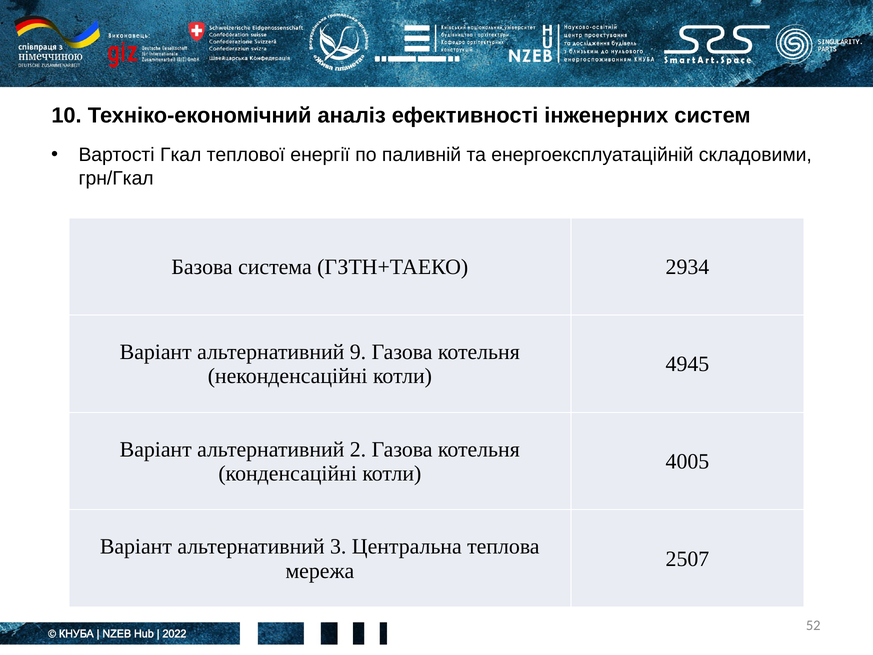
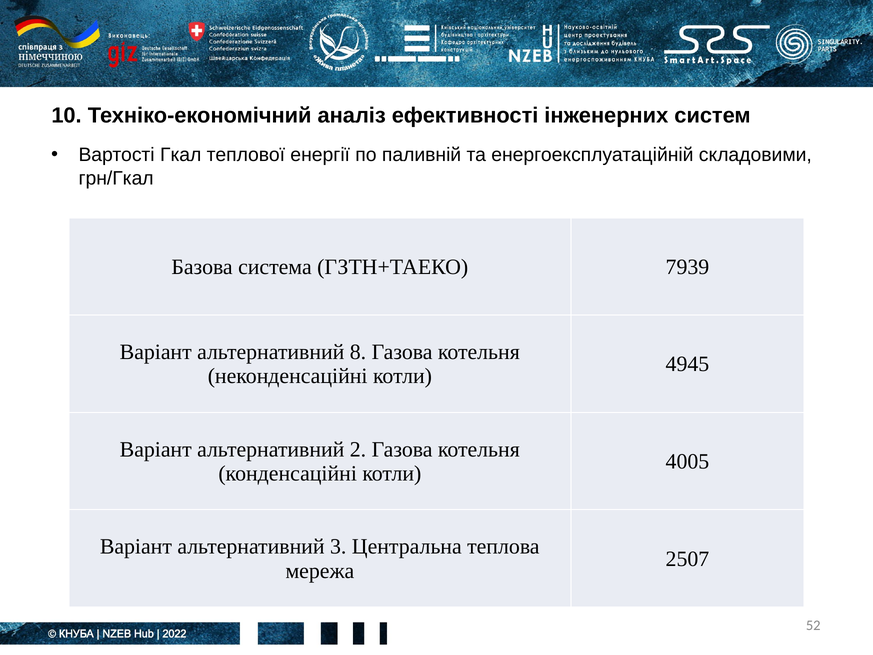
2934: 2934 -> 7939 (687, 267)
9: 9 -> 8 (358, 352)
